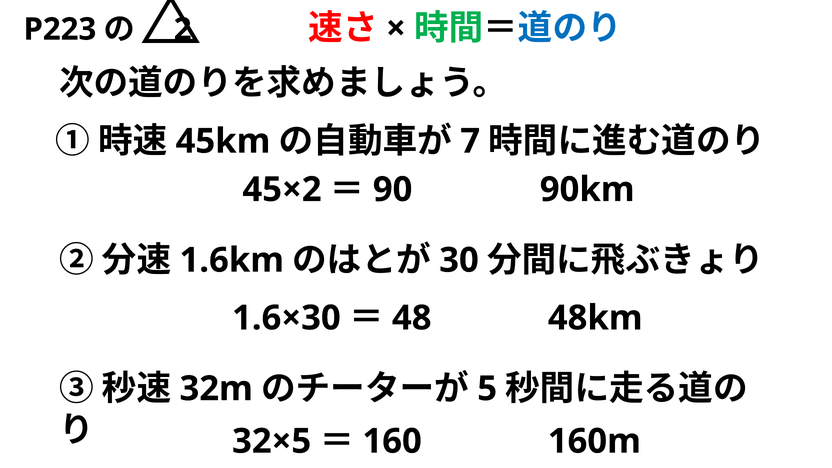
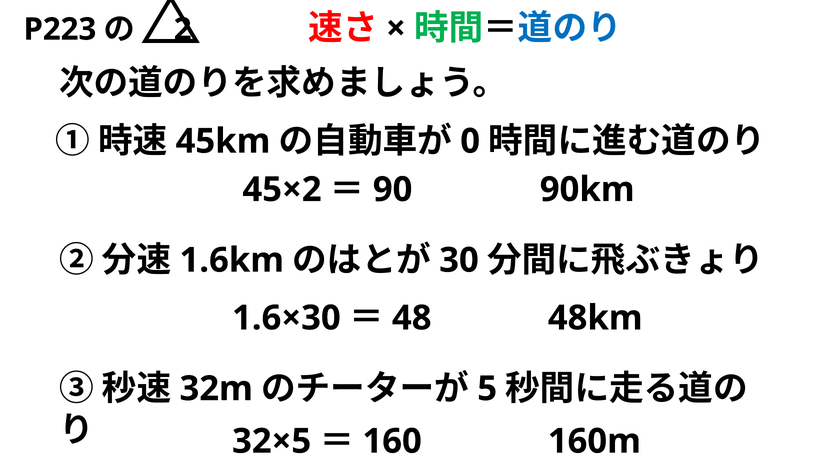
7: 7 -> 0 (470, 141)
